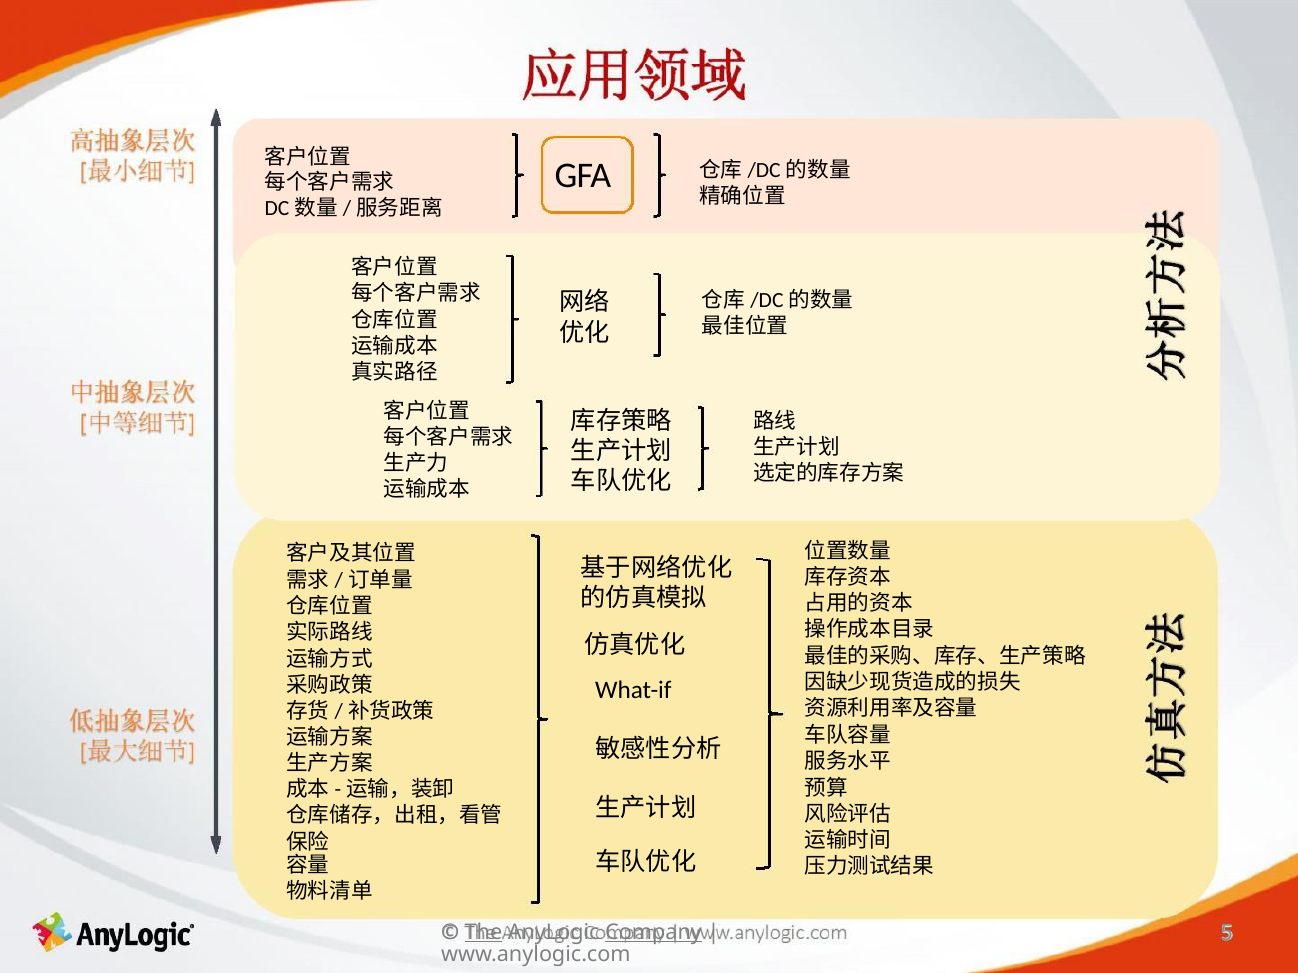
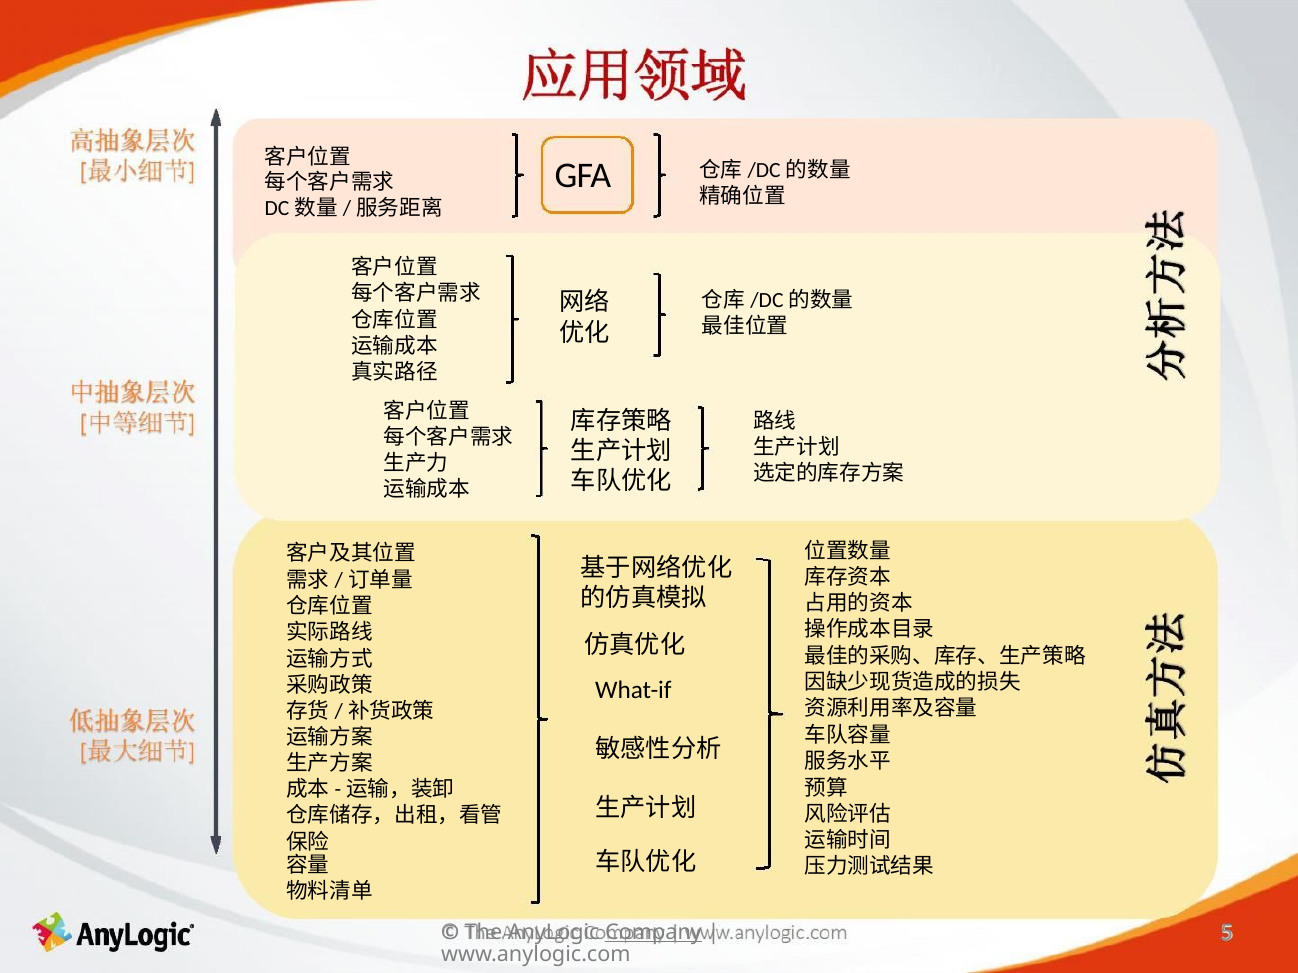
The underline: present -> none (483, 932)
